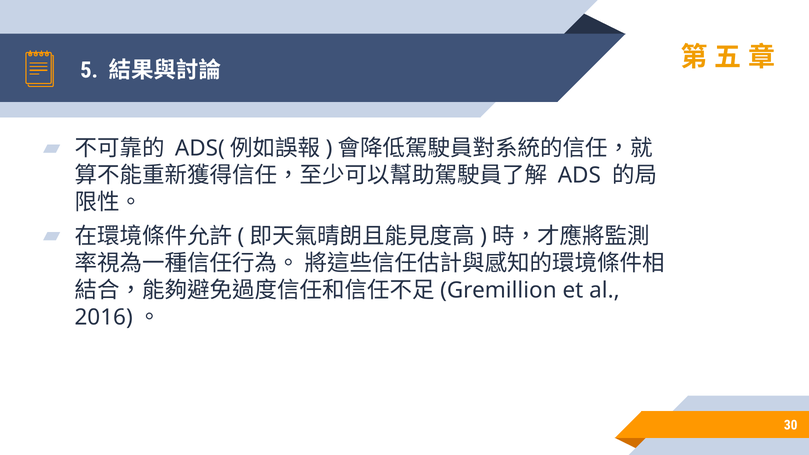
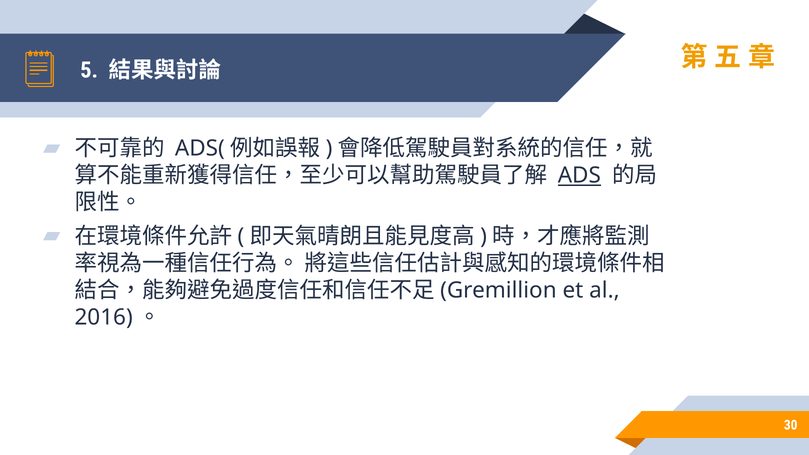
ADS underline: none -> present (579, 175)
